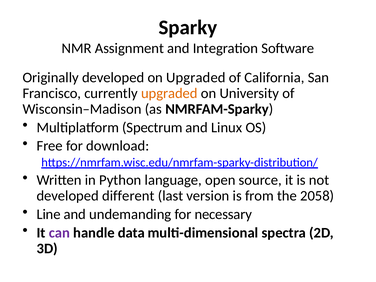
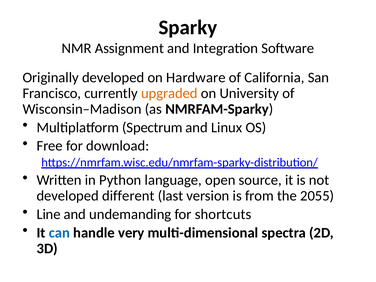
on Upgraded: Upgraded -> Hardware (196, 77)
2058: 2058 -> 2055 (317, 196)
necessary: necessary -> shortcuts (223, 214)
can colour: purple -> blue (59, 233)
data: data -> very (131, 233)
